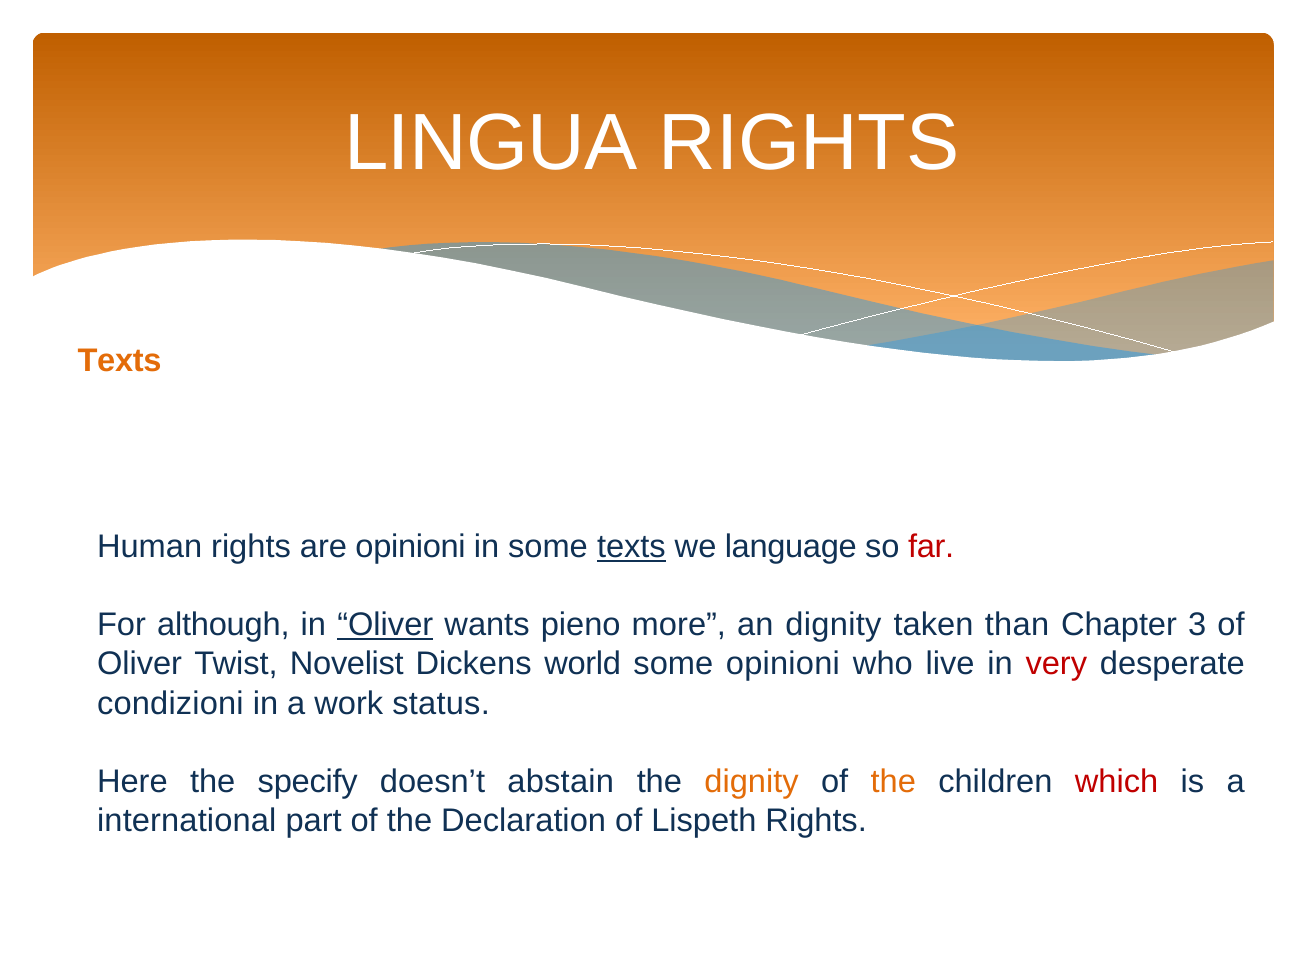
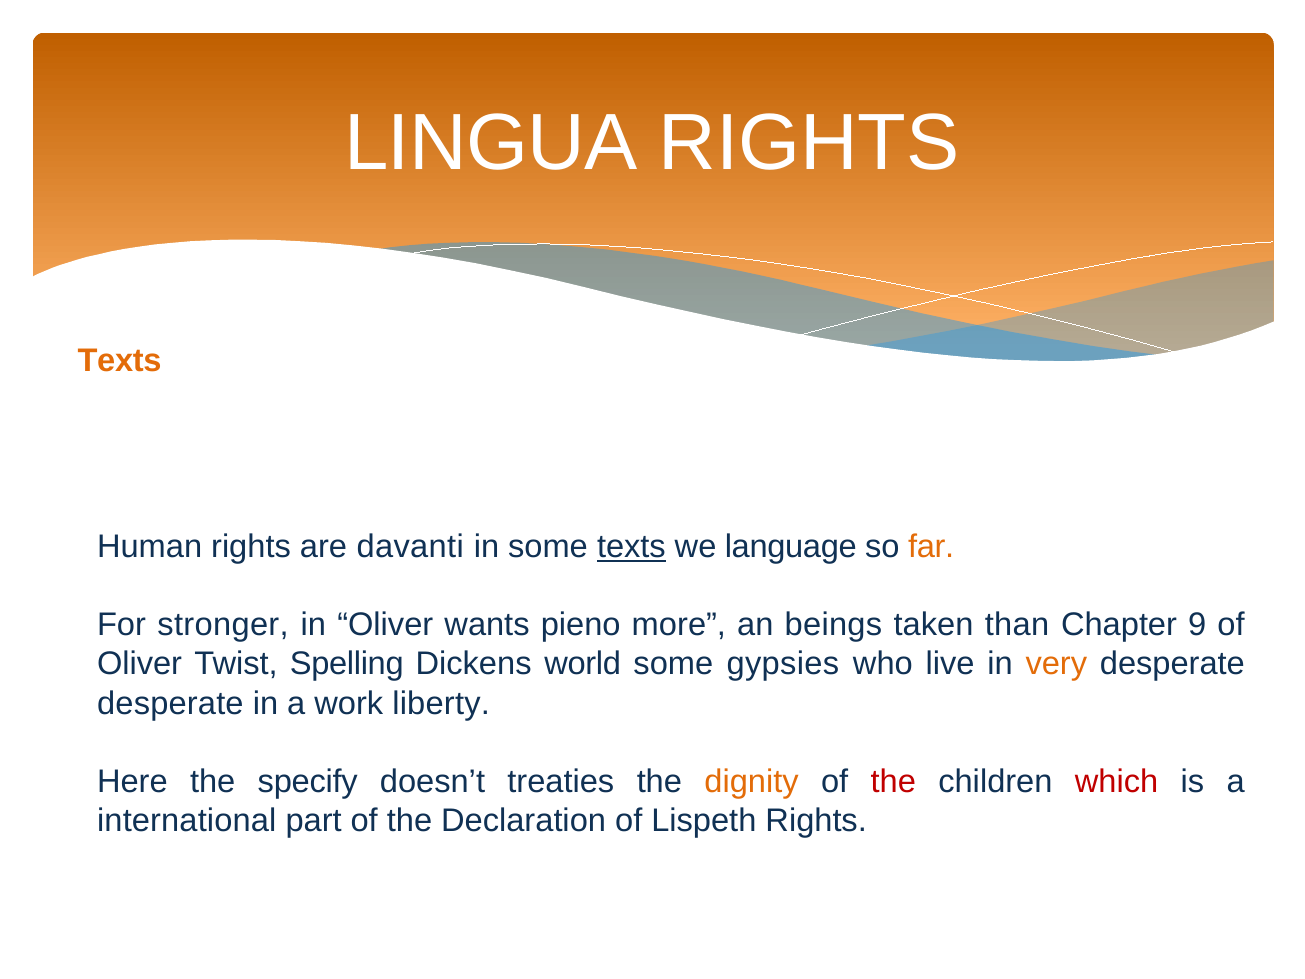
are opinioni: opinioni -> davanti (410, 547)
far colour: red -> orange (931, 547)
although: although -> stronger (223, 625)
Oliver underline: present -> none (385, 625)
an dignity: dignity -> beings (833, 625)
3: 3 -> 9 (1197, 625)
Novelist: Novelist -> Spelling (347, 664)
some opinioni: opinioni -> gypsies (783, 664)
very colour: red -> orange (1056, 664)
condizioni: condizioni -> desperate (170, 703)
status: status -> liberty (441, 703)
abstain: abstain -> treaties (561, 781)
the colour: orange -> red (893, 781)
